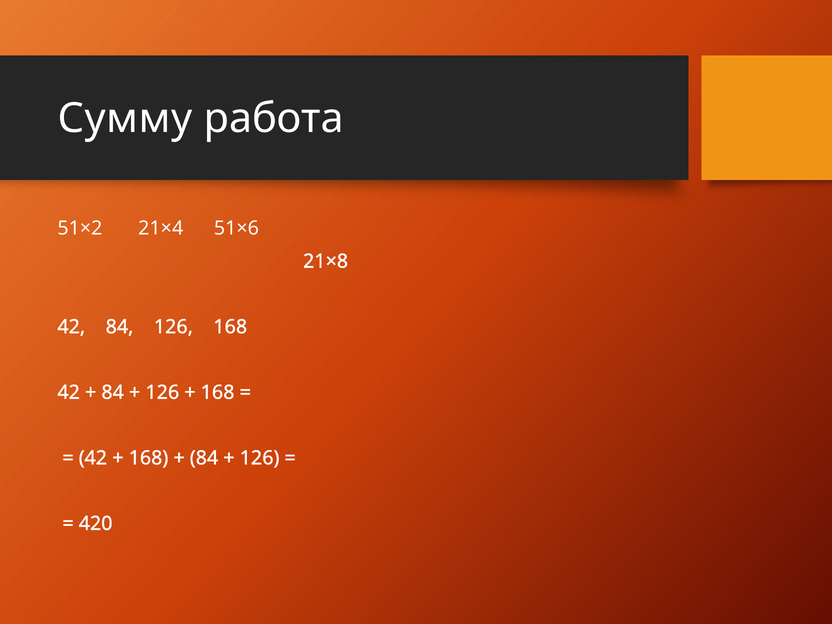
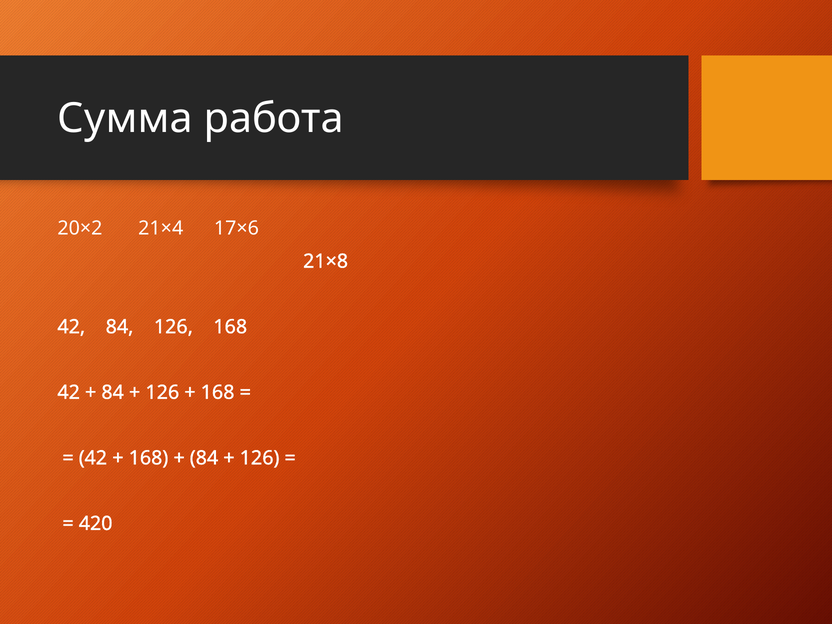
Сумму: Сумму -> Сумма (125, 118)
51×2: 51×2 -> 20×2 (80, 228)
51×6: 51×6 -> 17×6 (236, 228)
